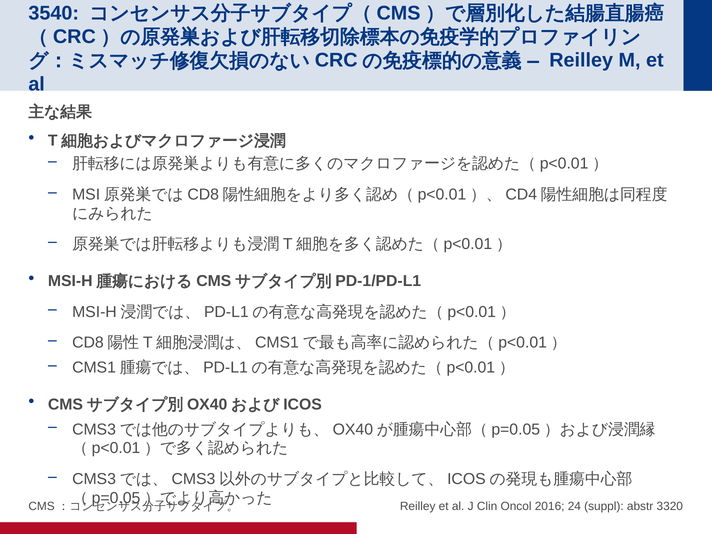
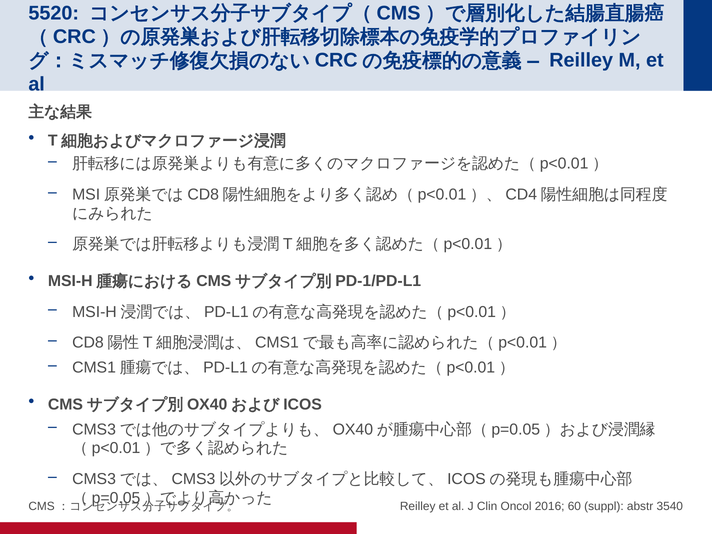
3540: 3540 -> 5520 (54, 13)
24: 24 -> 60 (574, 506)
3320: 3320 -> 3540 (670, 506)
